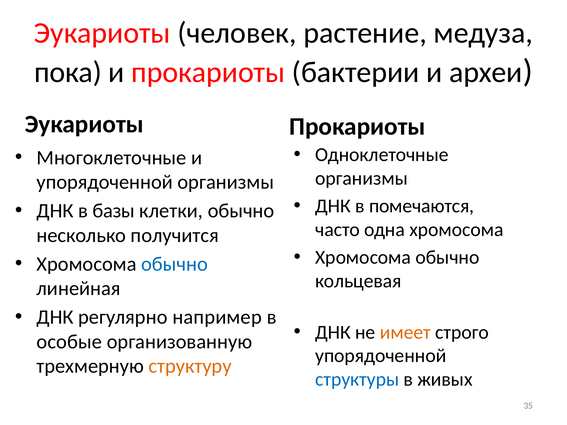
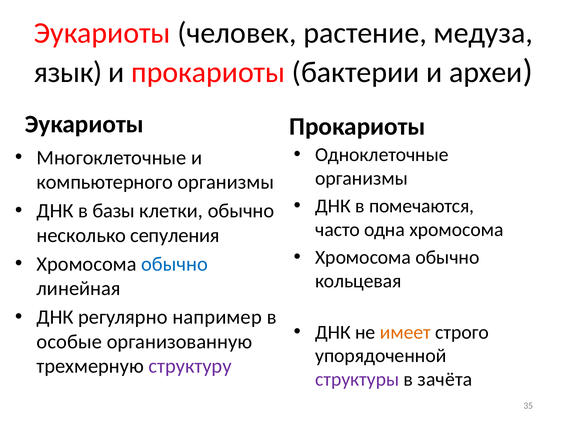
пока: пока -> язык (68, 72)
упорядоченной: упорядоченной -> компьютерного (105, 182)
получится: получится -> сепуления (175, 235)
структуру colour: orange -> purple (190, 366)
структуры colour: blue -> purple (357, 380)
живых: живых -> зачёта (445, 380)
